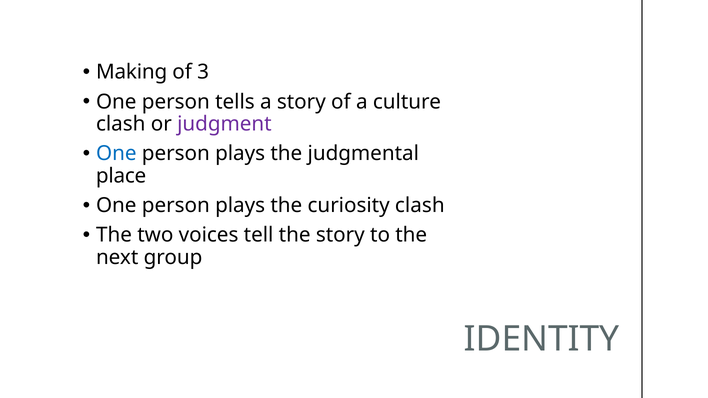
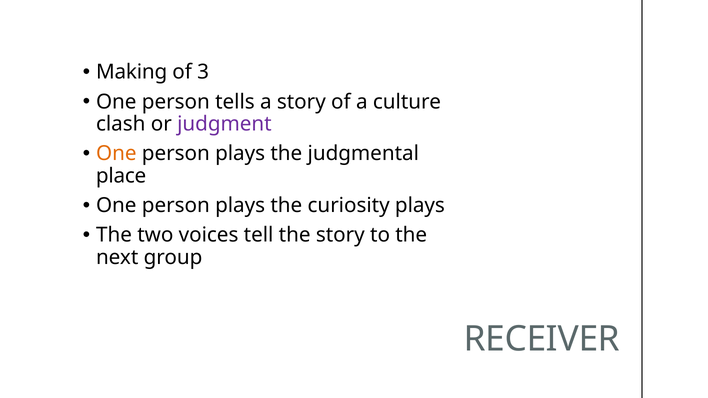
One colour: blue -> orange (116, 154)
curiosity clash: clash -> plays (420, 206)
IDENTITY: IDENTITY -> RECEIVER (542, 339)
